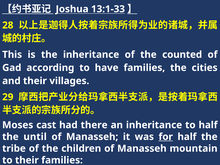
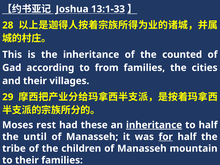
have: have -> from (107, 68)
cast: cast -> rest (46, 125)
there: there -> these (94, 125)
inheritance underline: none -> present (154, 125)
